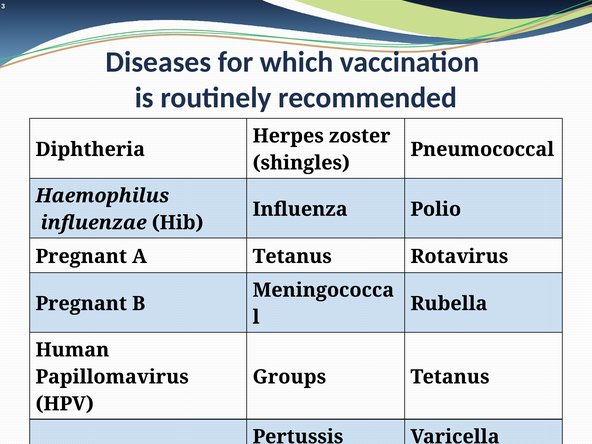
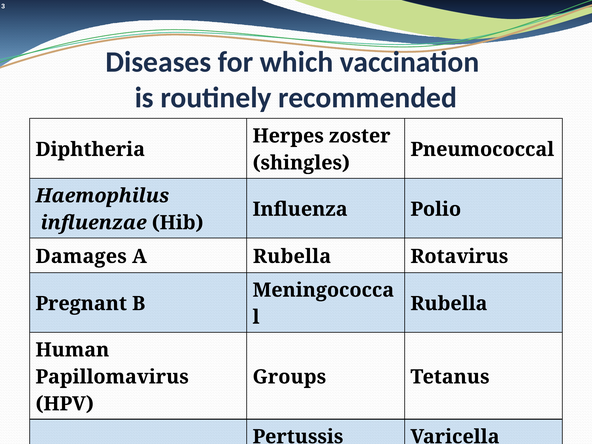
Pregnant: Pregnant -> Damages (81, 256)
A Tetanus: Tetanus -> Rubella (292, 256)
